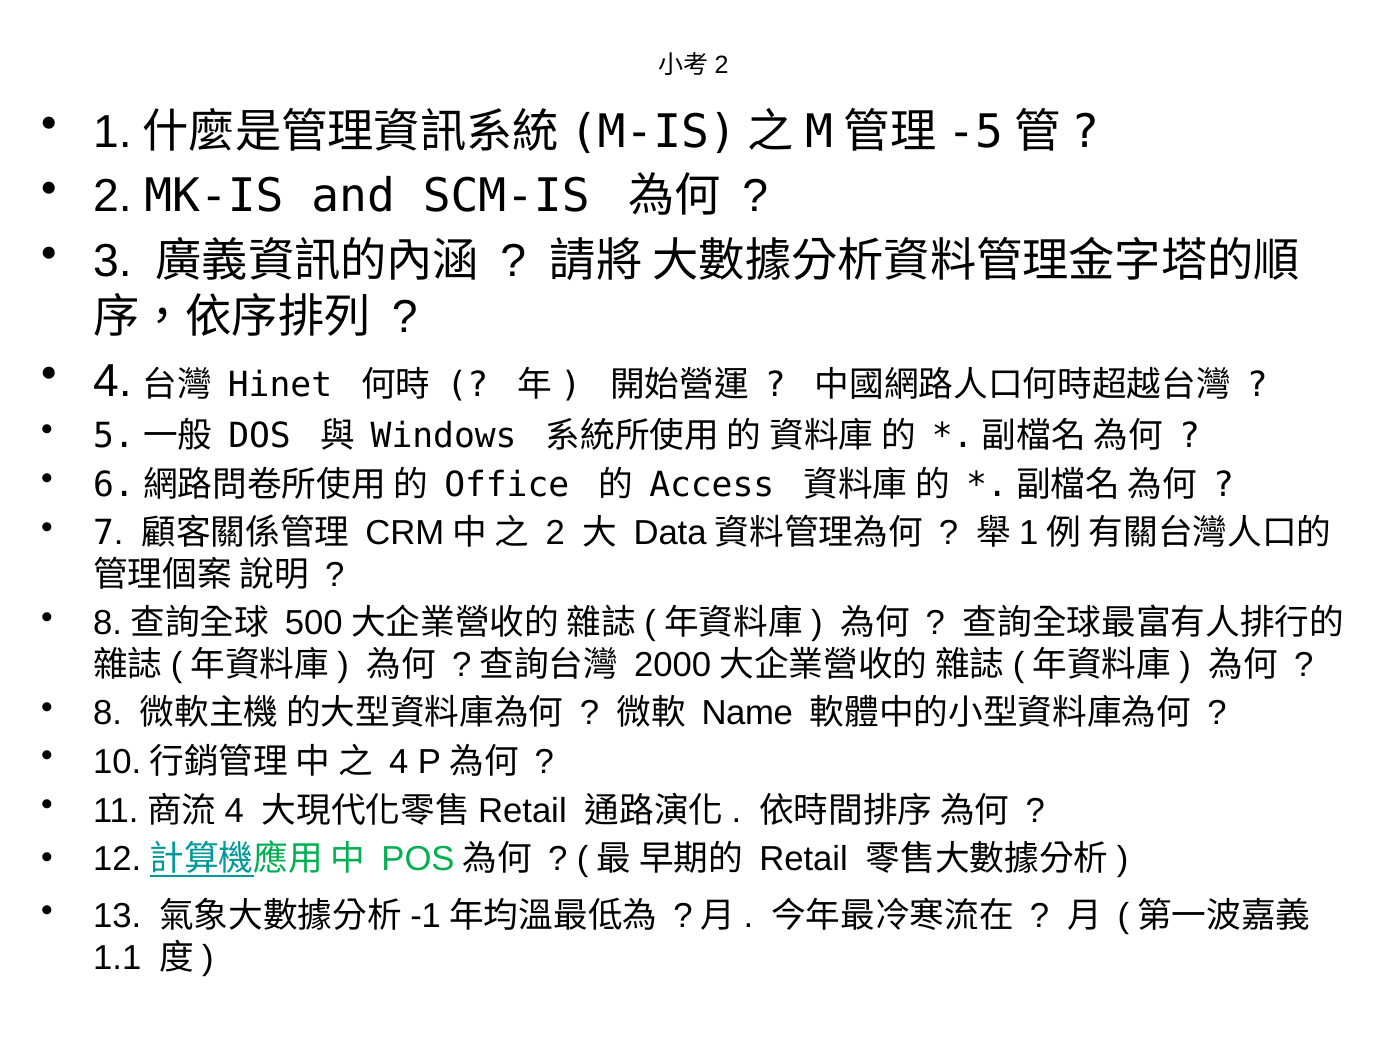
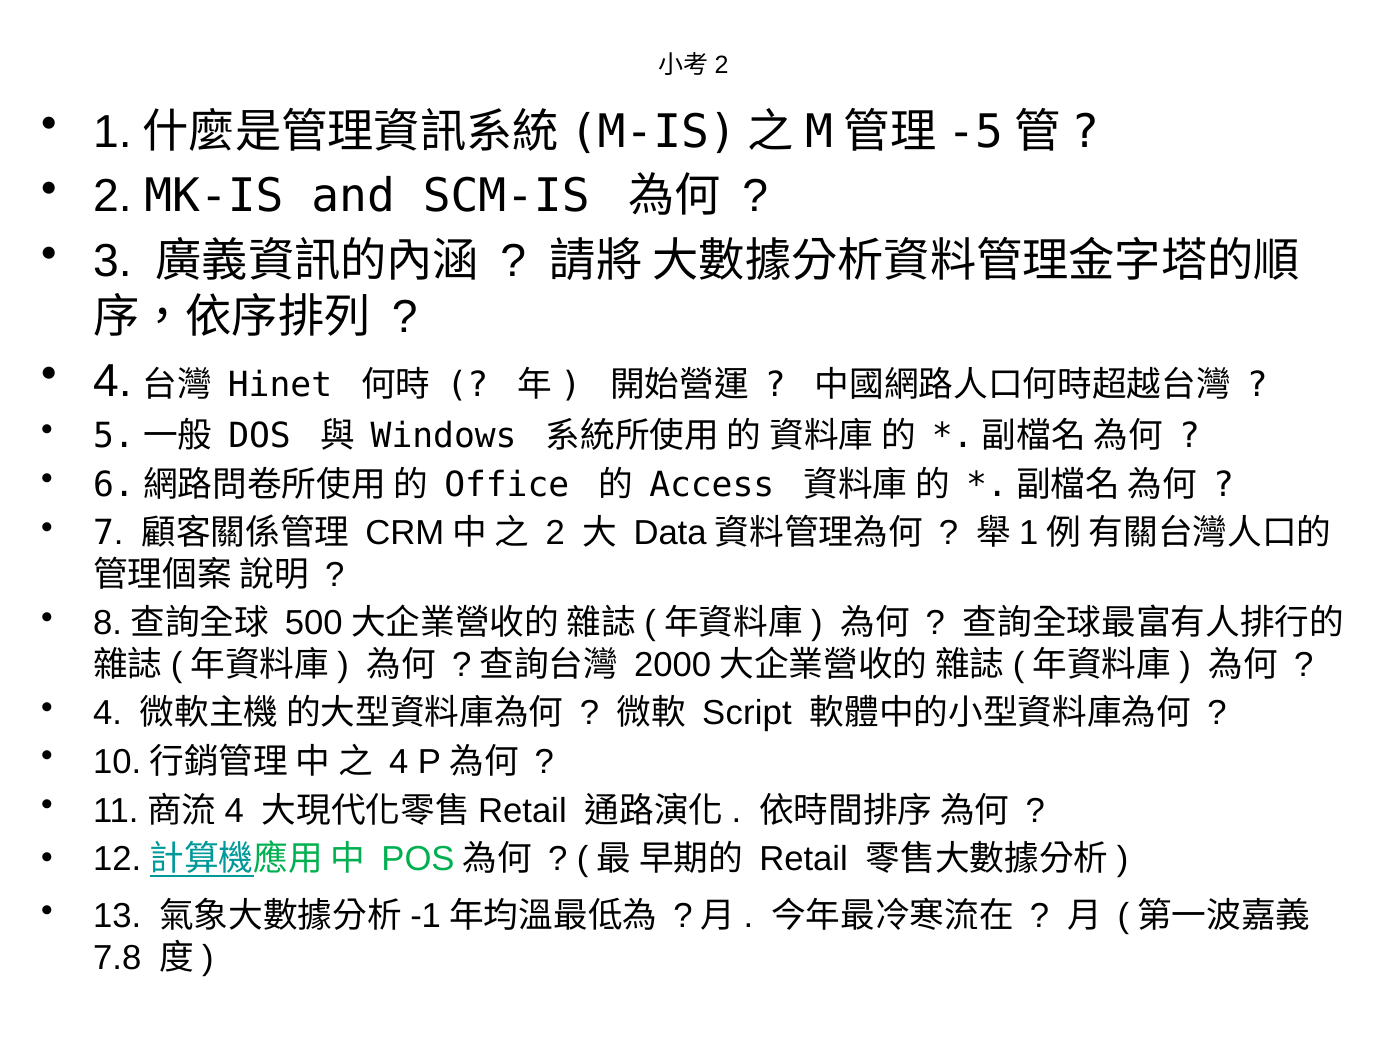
8: 8 -> 4 (108, 714)
Name: Name -> Script (747, 714)
1.1: 1.1 -> 7.8 (117, 958)
